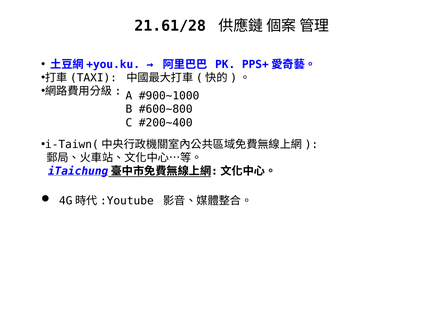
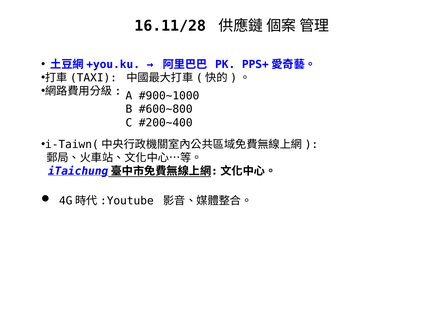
21.61/28: 21.61/28 -> 16.11/28 (170, 26)
